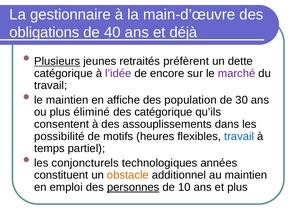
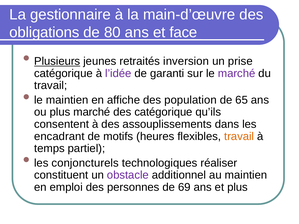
40: 40 -> 80 (112, 32)
déjà: déjà -> face (183, 32)
préfèrent: préfèrent -> inversion (186, 61)
dette: dette -> prise (240, 61)
encore: encore -> garanti (167, 73)
30: 30 -> 65 (242, 100)
plus éliminé: éliminé -> marché (92, 112)
possibilité: possibilité -> encadrant (59, 136)
travail colour: blue -> orange (239, 136)
années: années -> réaliser (219, 163)
obstacle colour: orange -> purple (128, 175)
personnes underline: present -> none (133, 187)
10: 10 -> 69 (184, 187)
